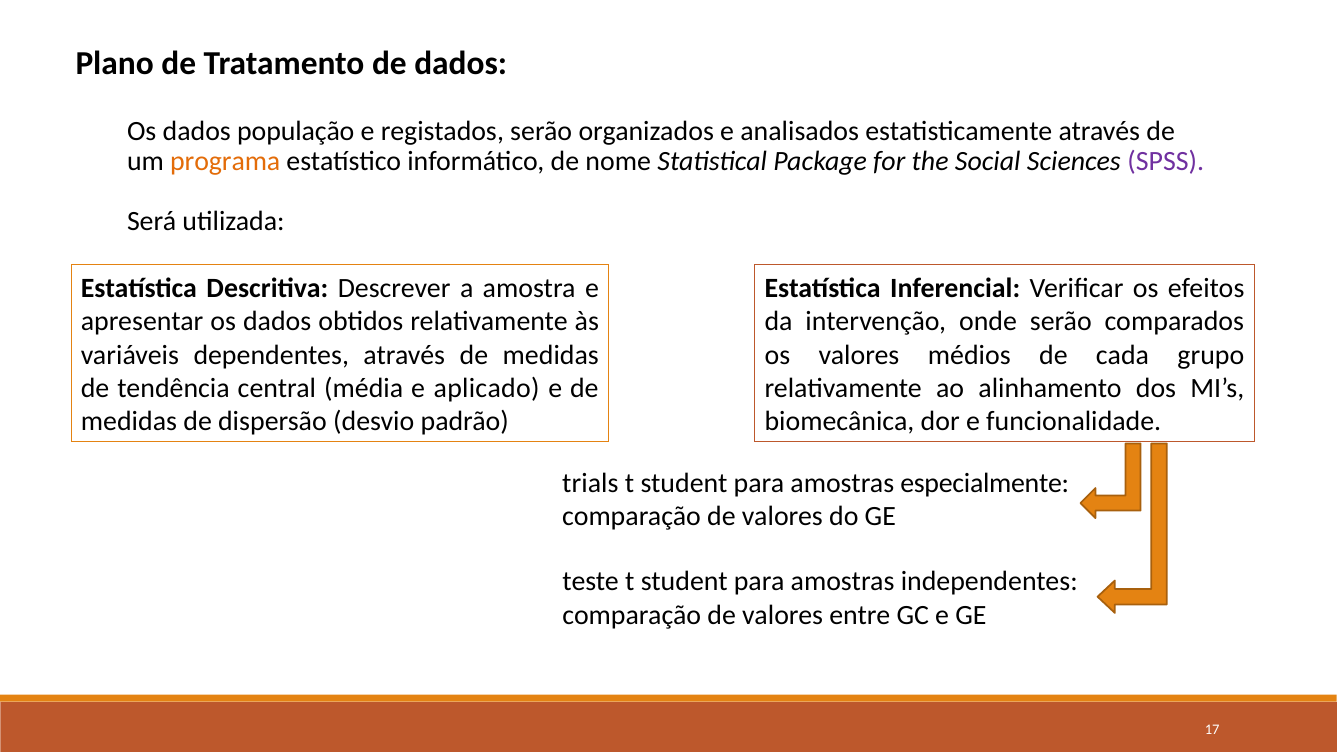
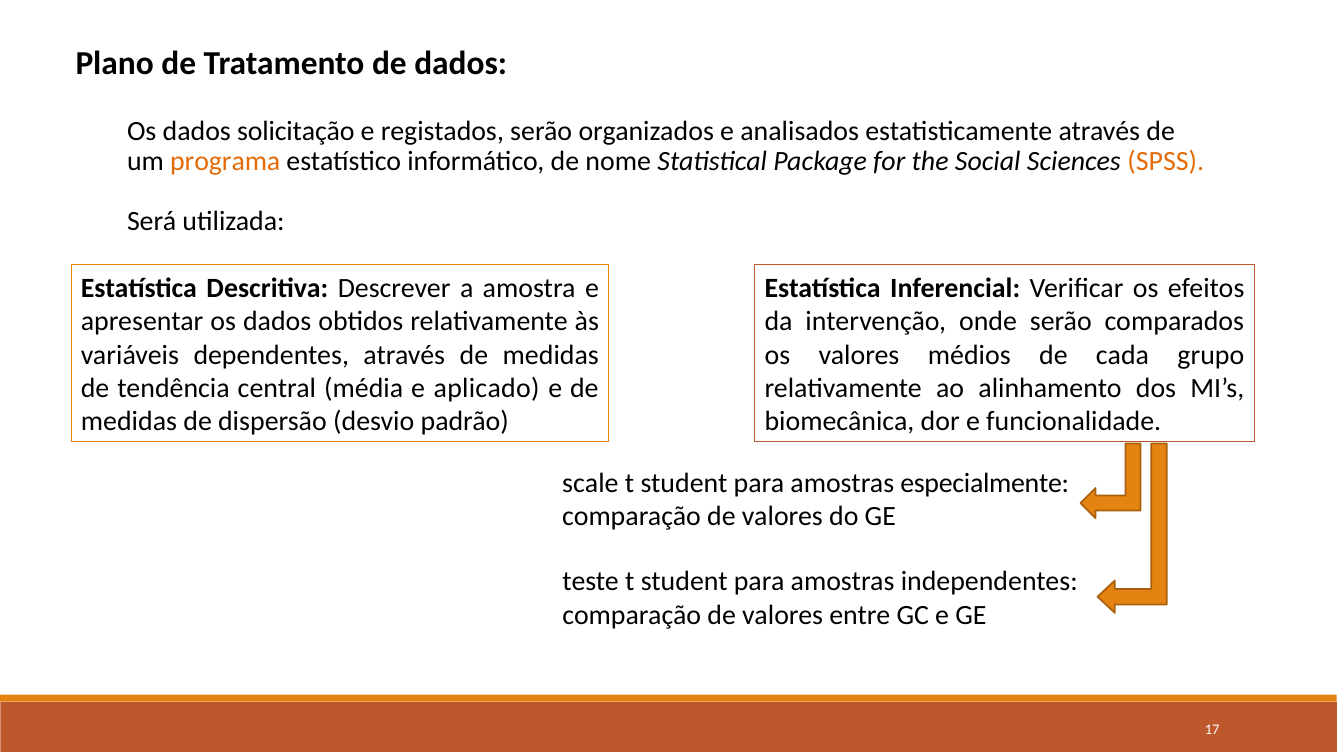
população: população -> solicitação (296, 131)
SPSS colour: purple -> orange (1166, 161)
trials: trials -> scale (590, 483)
